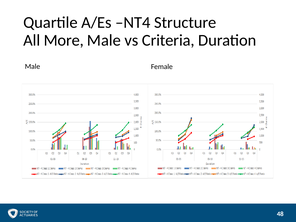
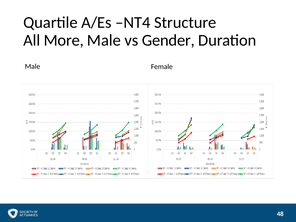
Criteria: Criteria -> Gender (168, 40)
